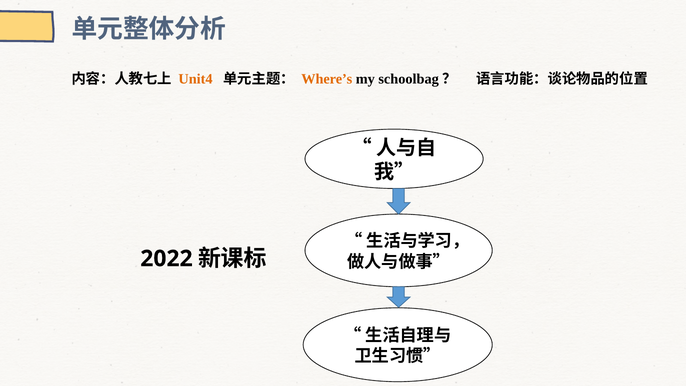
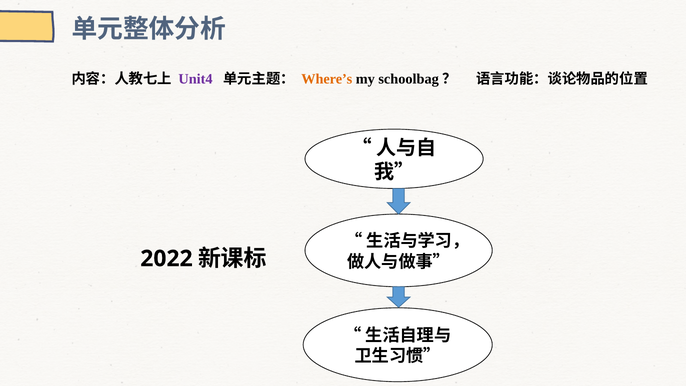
Unit4 colour: orange -> purple (196, 79)
